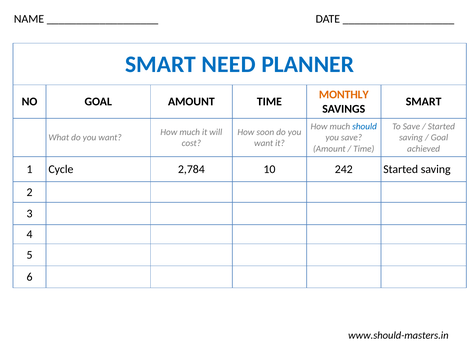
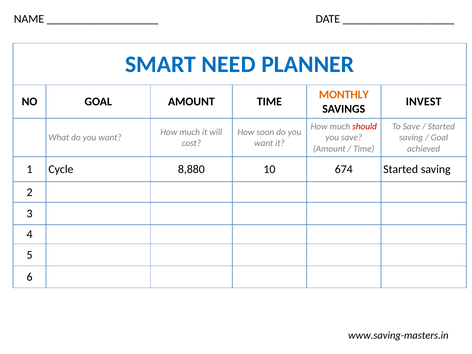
SMART: SMART -> INVEST (424, 102)
should colour: blue -> red (365, 126)
2,784: 2,784 -> 8,880 (191, 169)
242: 242 -> 674 (344, 169)
www.should-masters.in: www.should-masters.in -> www.saving-masters.in (398, 335)
